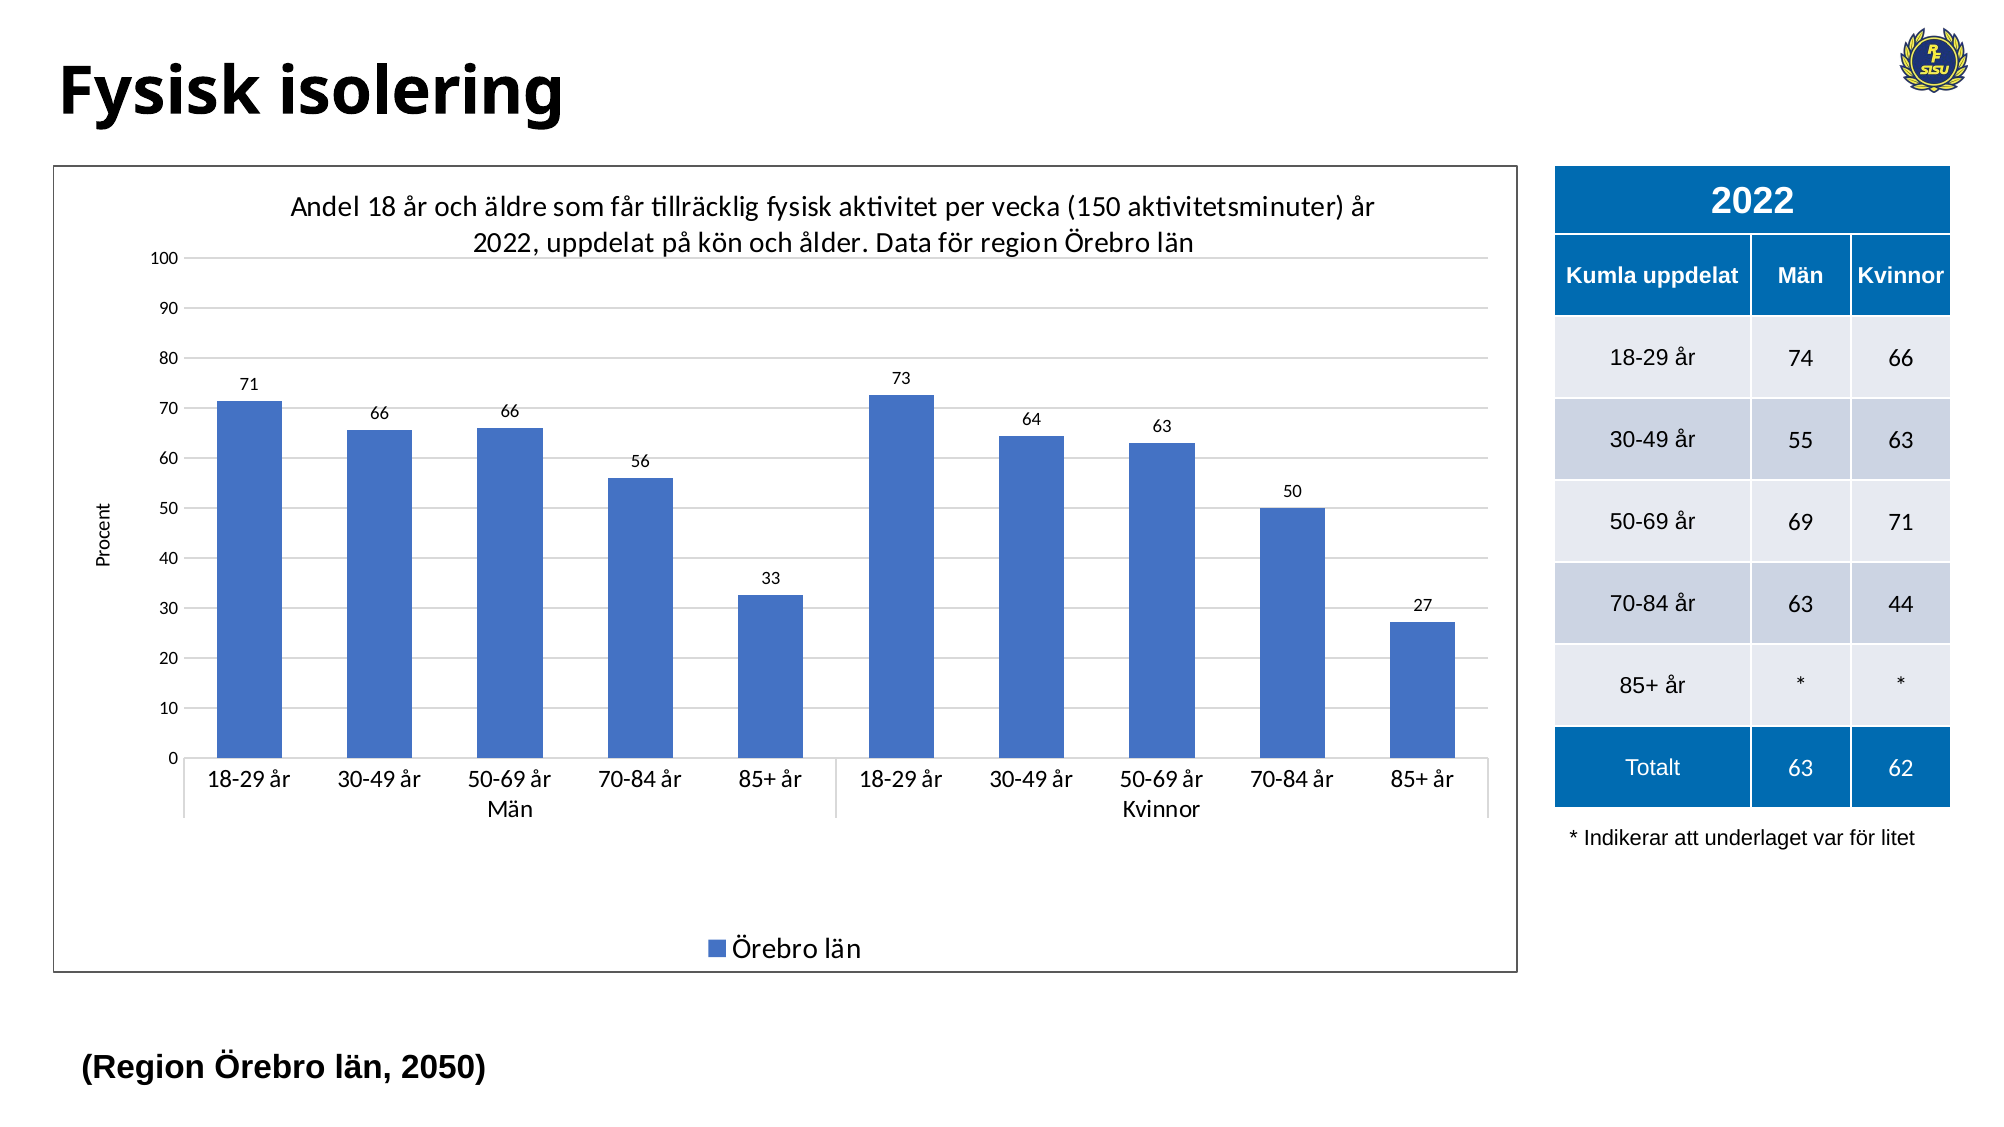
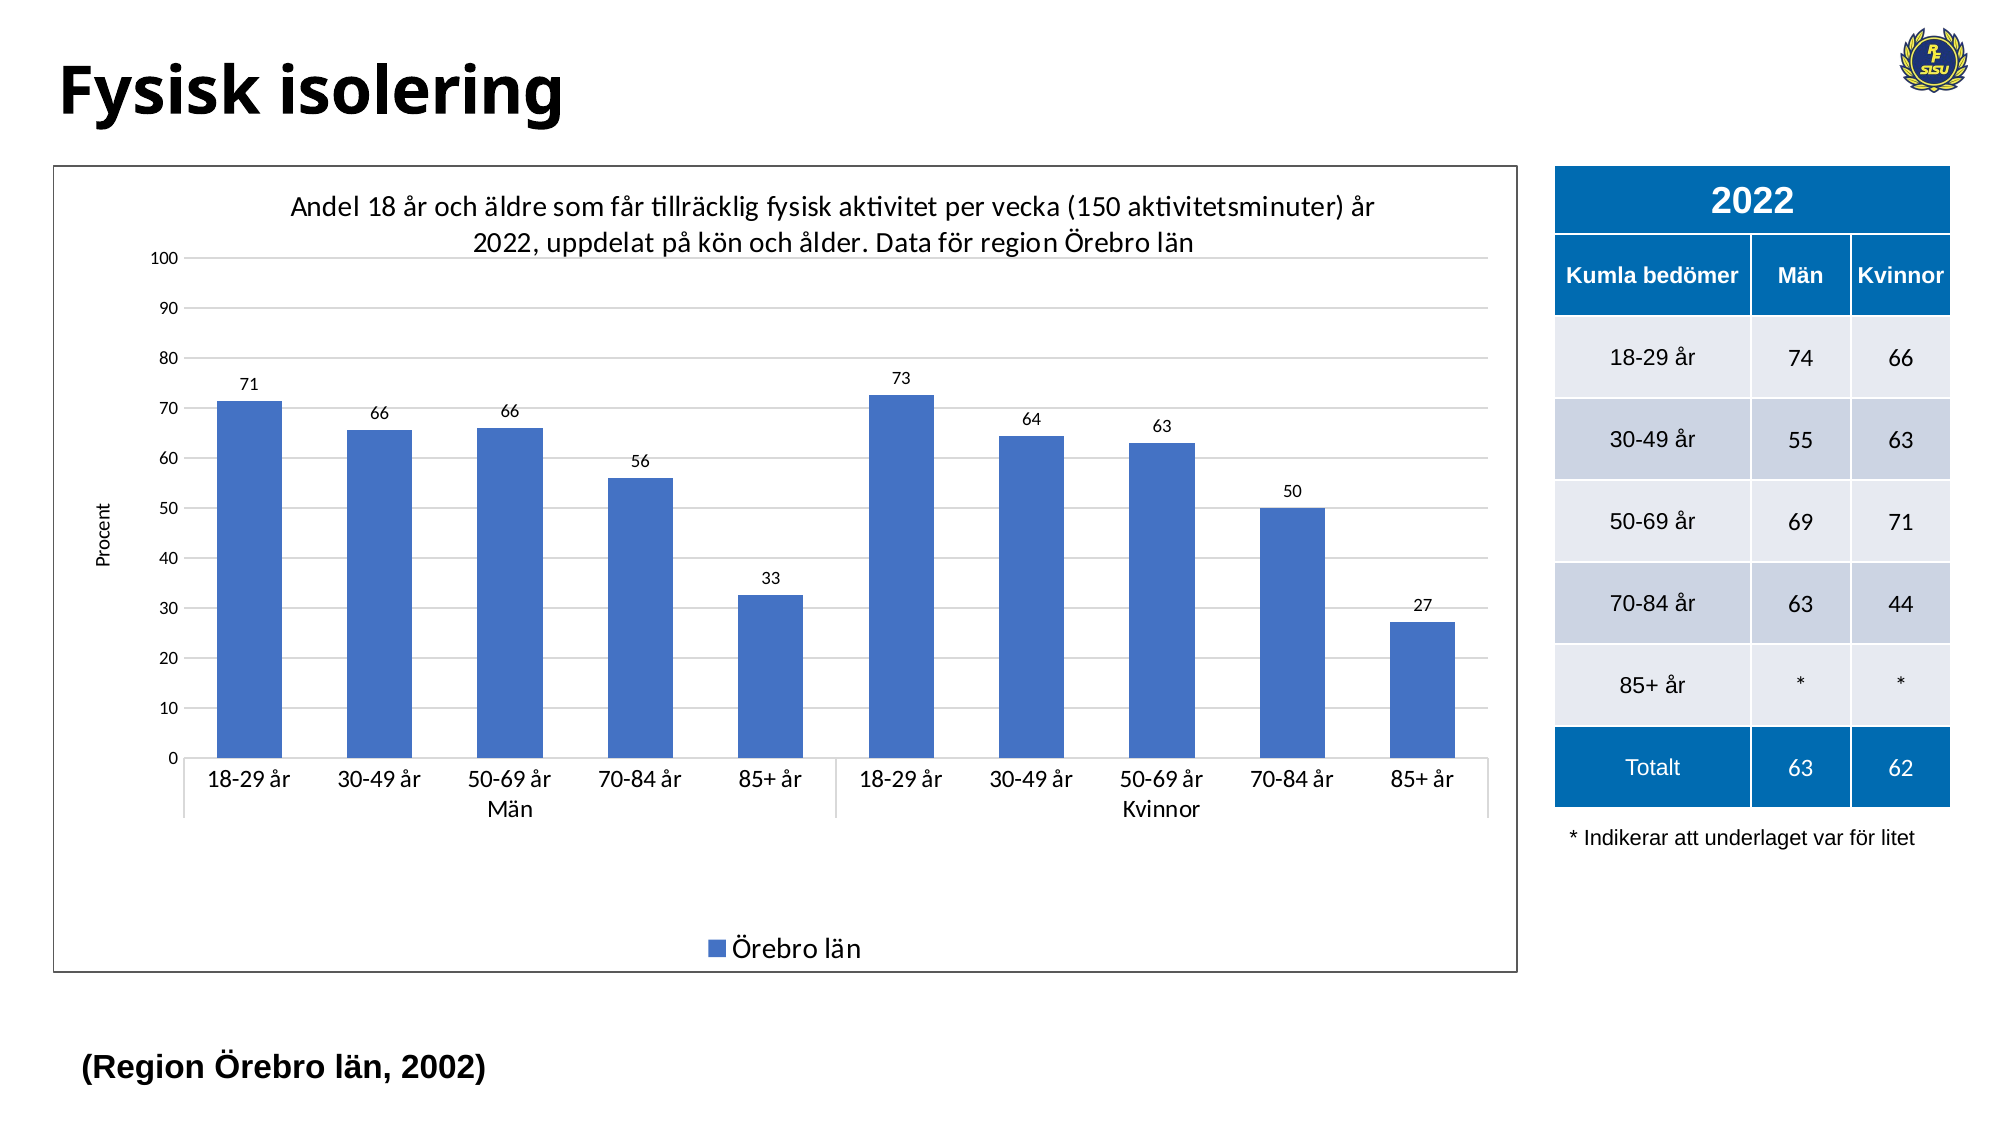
Kumla uppdelat: uppdelat -> bedömer (1691, 276)
2050: 2050 -> 2002 (444, 1068)
